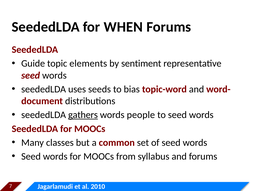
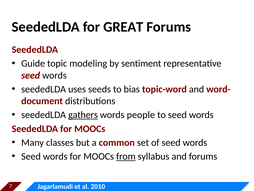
WHEN: WHEN -> GREAT (123, 27)
elements: elements -> modeling (88, 63)
from underline: none -> present (126, 156)
